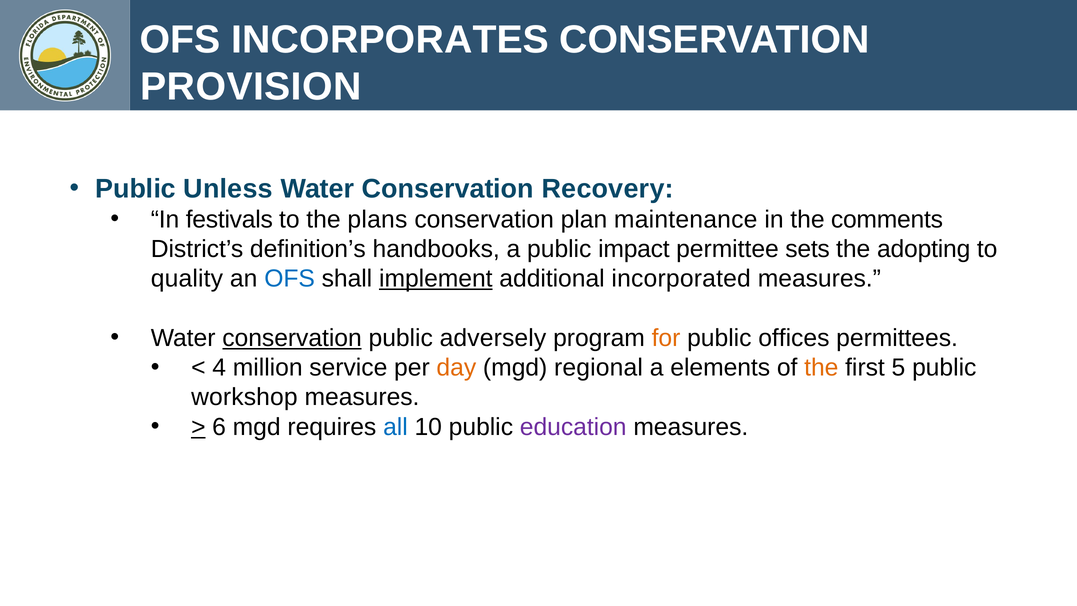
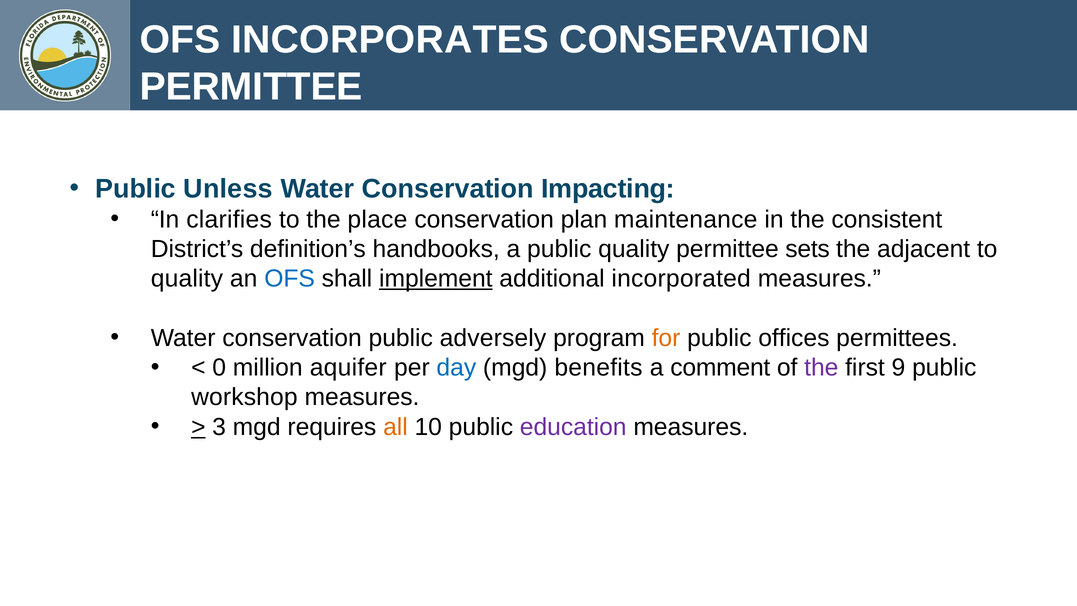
PROVISION: PROVISION -> PERMITTEE (251, 87)
Recovery: Recovery -> Impacting (608, 189)
festivals: festivals -> clarifies (229, 220)
plans: plans -> place (377, 220)
comments: comments -> consistent (887, 220)
public impact: impact -> quality (634, 249)
adopting: adopting -> adjacent (924, 249)
conservation underline: present -> none (292, 338)
4: 4 -> 0 (219, 368)
service: service -> aquifer (348, 368)
day colour: orange -> blue (456, 368)
regional: regional -> benefits (598, 368)
elements: elements -> comment (720, 368)
the colour: orange -> purple (821, 368)
5: 5 -> 9 (898, 368)
6: 6 -> 3 (219, 427)
all colour: blue -> orange (395, 427)
